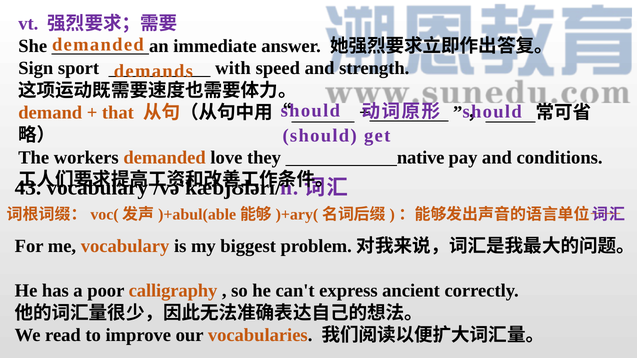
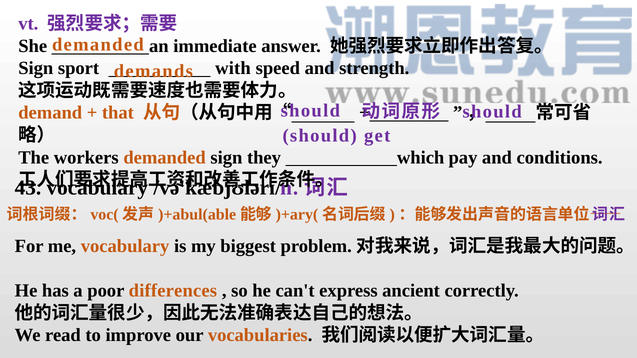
demanded love: love -> sign (226, 158)
native: native -> which (421, 158)
calligraphy: calligraphy -> differences (173, 291)
